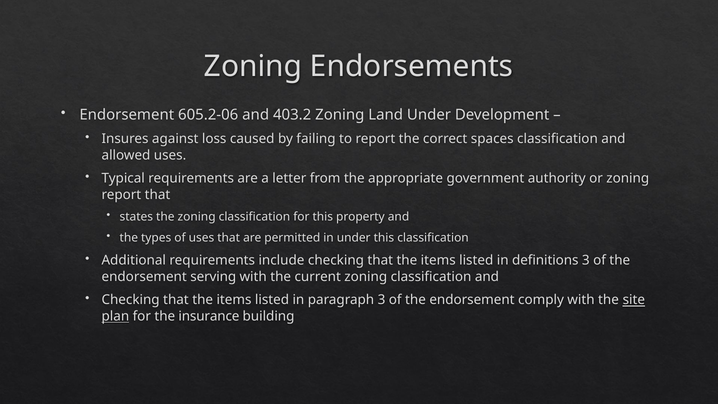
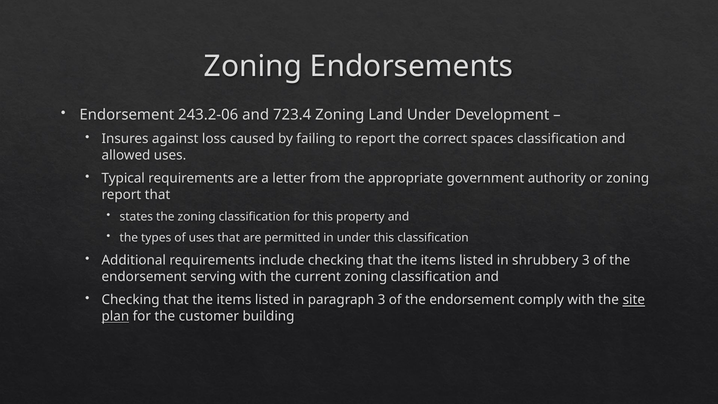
605.2-06: 605.2-06 -> 243.2-06 (208, 115)
403.2: 403.2 -> 723.4 (292, 115)
definitions: definitions -> shrubbery (545, 260)
insurance: insurance -> customer (209, 316)
